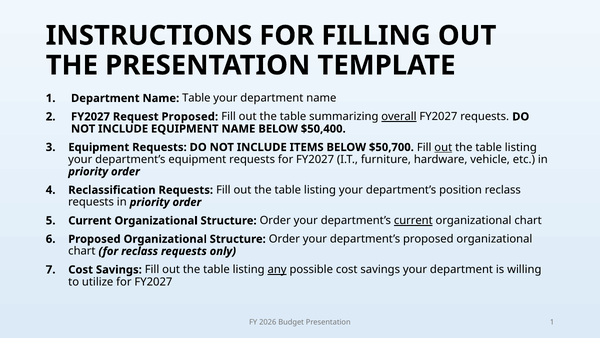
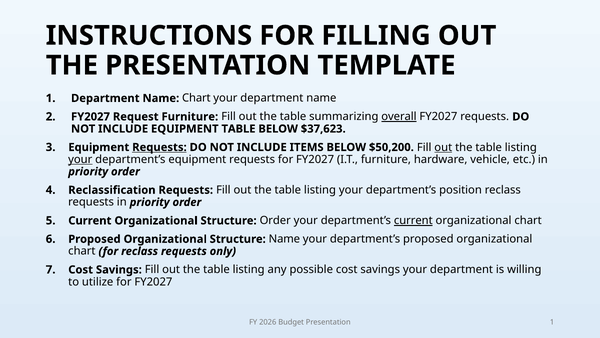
Name Table: Table -> Chart (196, 98)
Request Proposed: Proposed -> Furniture (190, 117)
EQUIPMENT NAME: NAME -> TABLE (239, 129)
$50,400: $50,400 -> $37,623 (323, 129)
Requests underline: none -> present (159, 147)
$50,700: $50,700 -> $50,200 (391, 147)
your underline: none -> present (80, 159)
Proposed Organizational Structure Order: Order -> Name (284, 239)
any underline: present -> none (277, 269)
